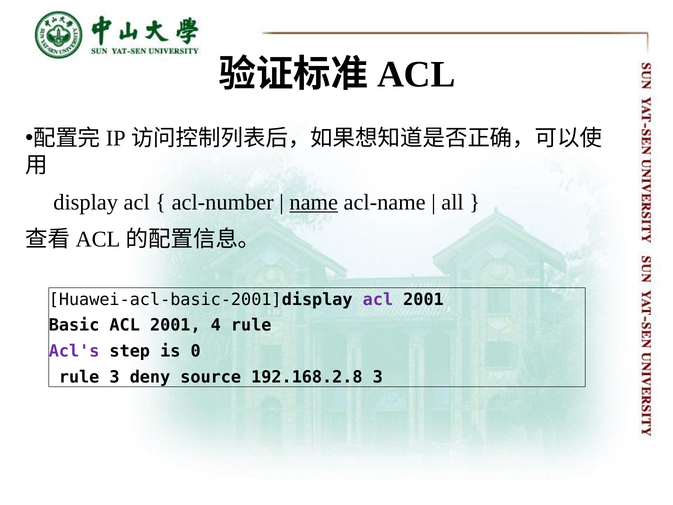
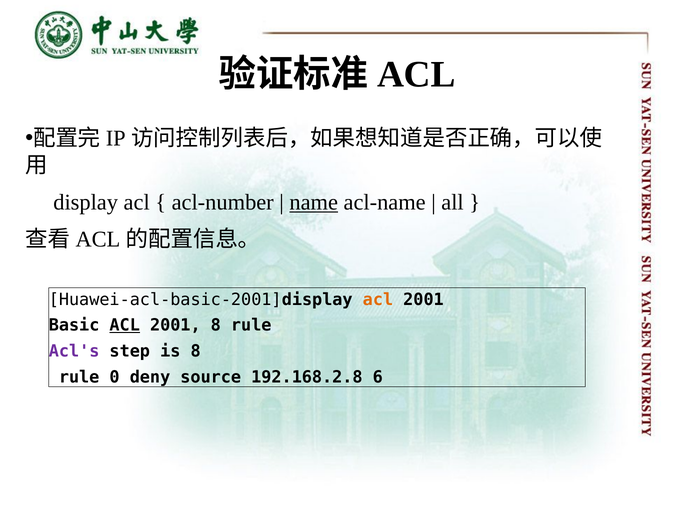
acl colour: purple -> orange (378, 299)
ACL underline: none -> present (125, 325)
2001 4: 4 -> 8 (216, 325)
is 0: 0 -> 8 (196, 351)
rule 3: 3 -> 0 (115, 377)
192.168.2.8 3: 3 -> 6 (378, 377)
